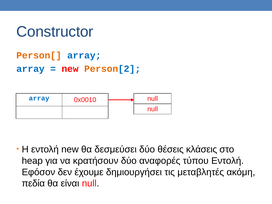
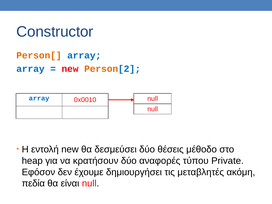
κλάσεις: κλάσεις -> μέθοδο (202, 149)
τύπου Εντολή: Εντολή -> Private (227, 161)
